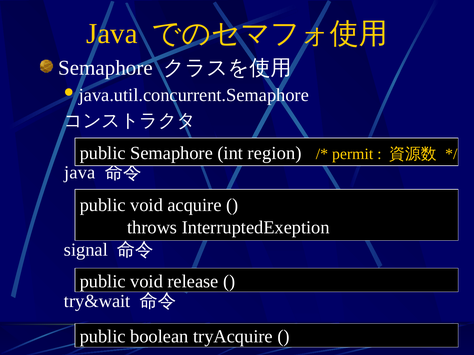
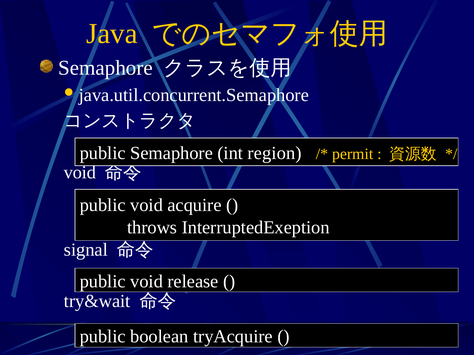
java: java -> void (80, 173)
